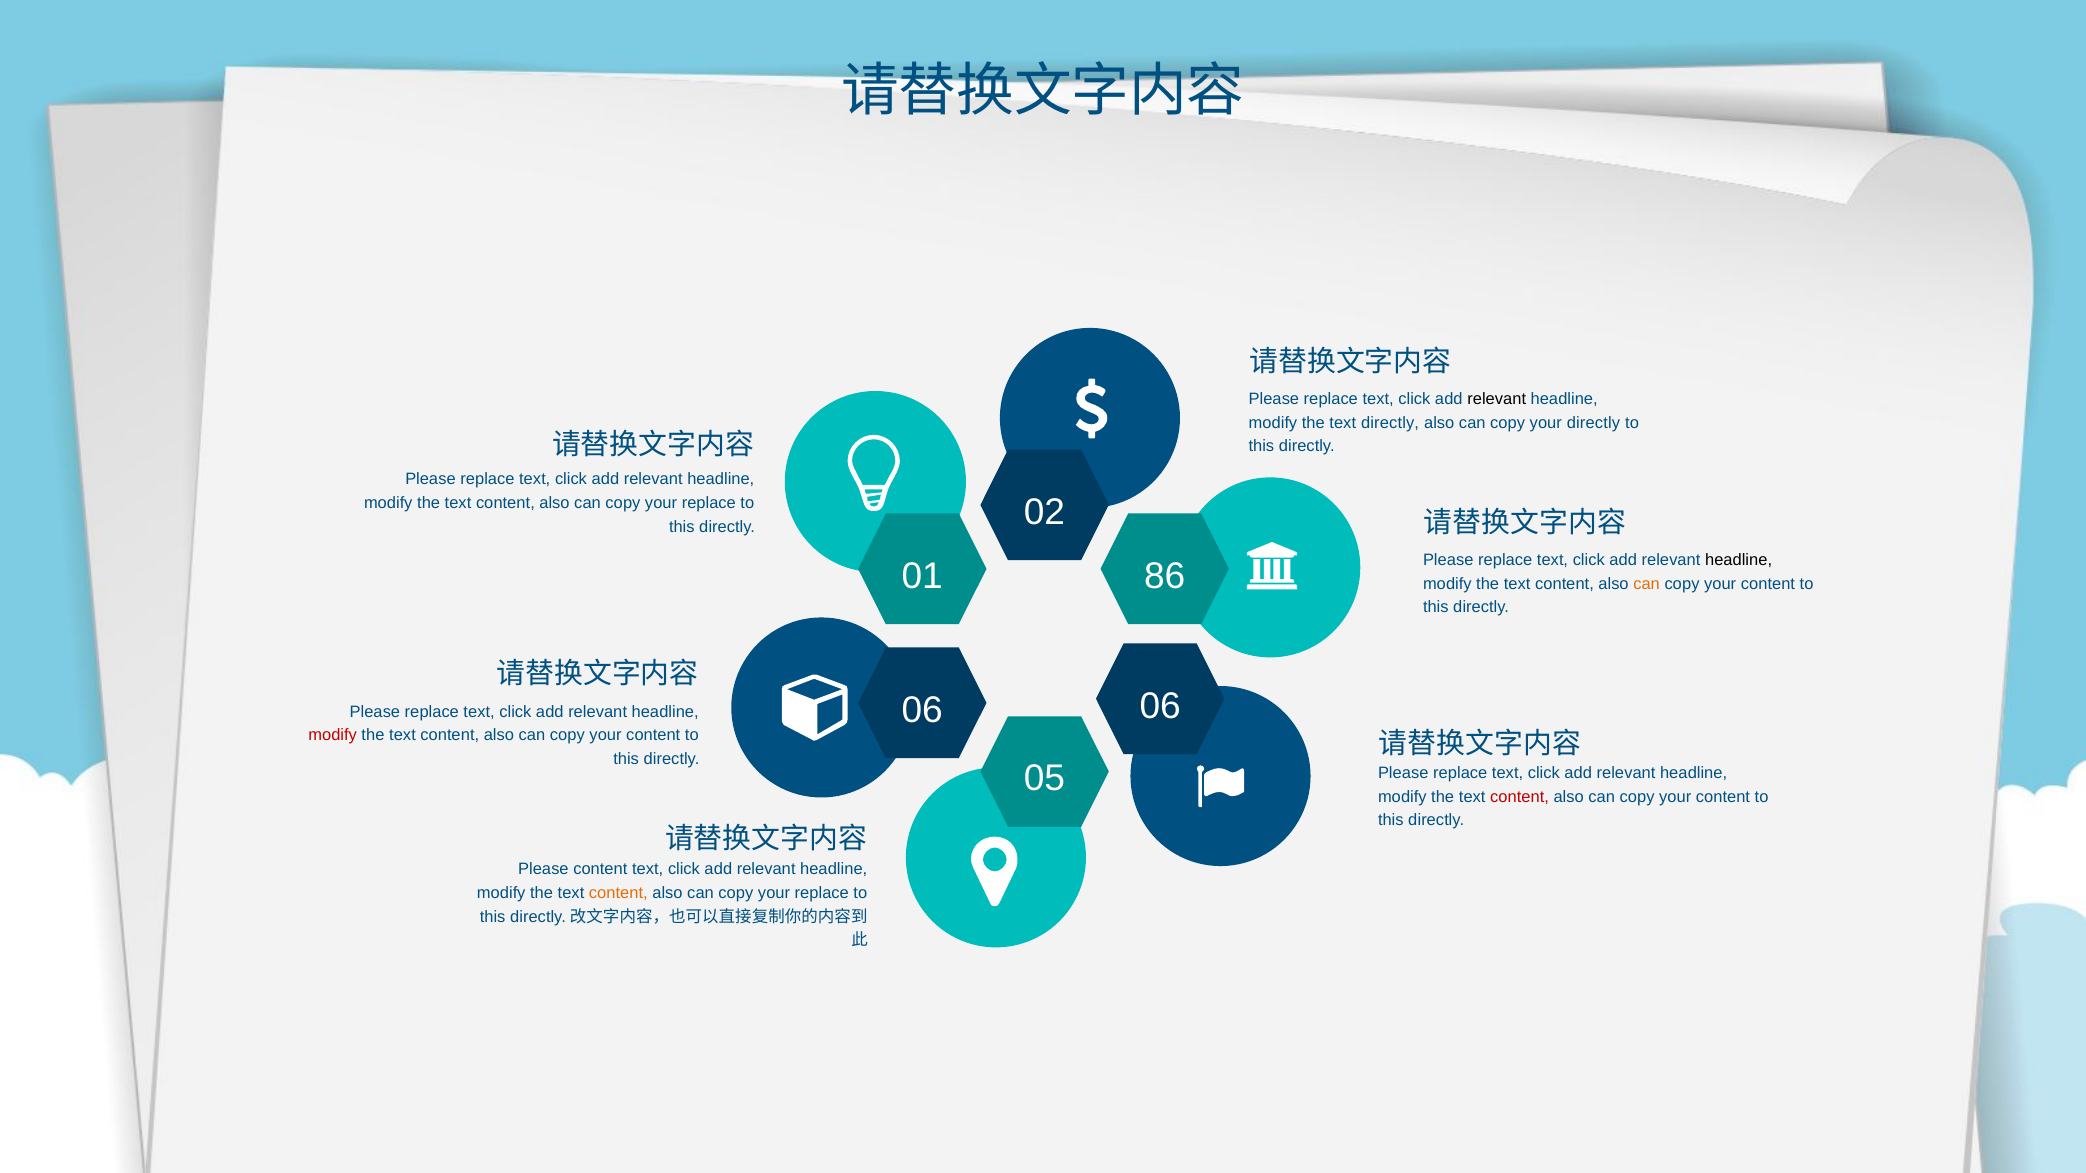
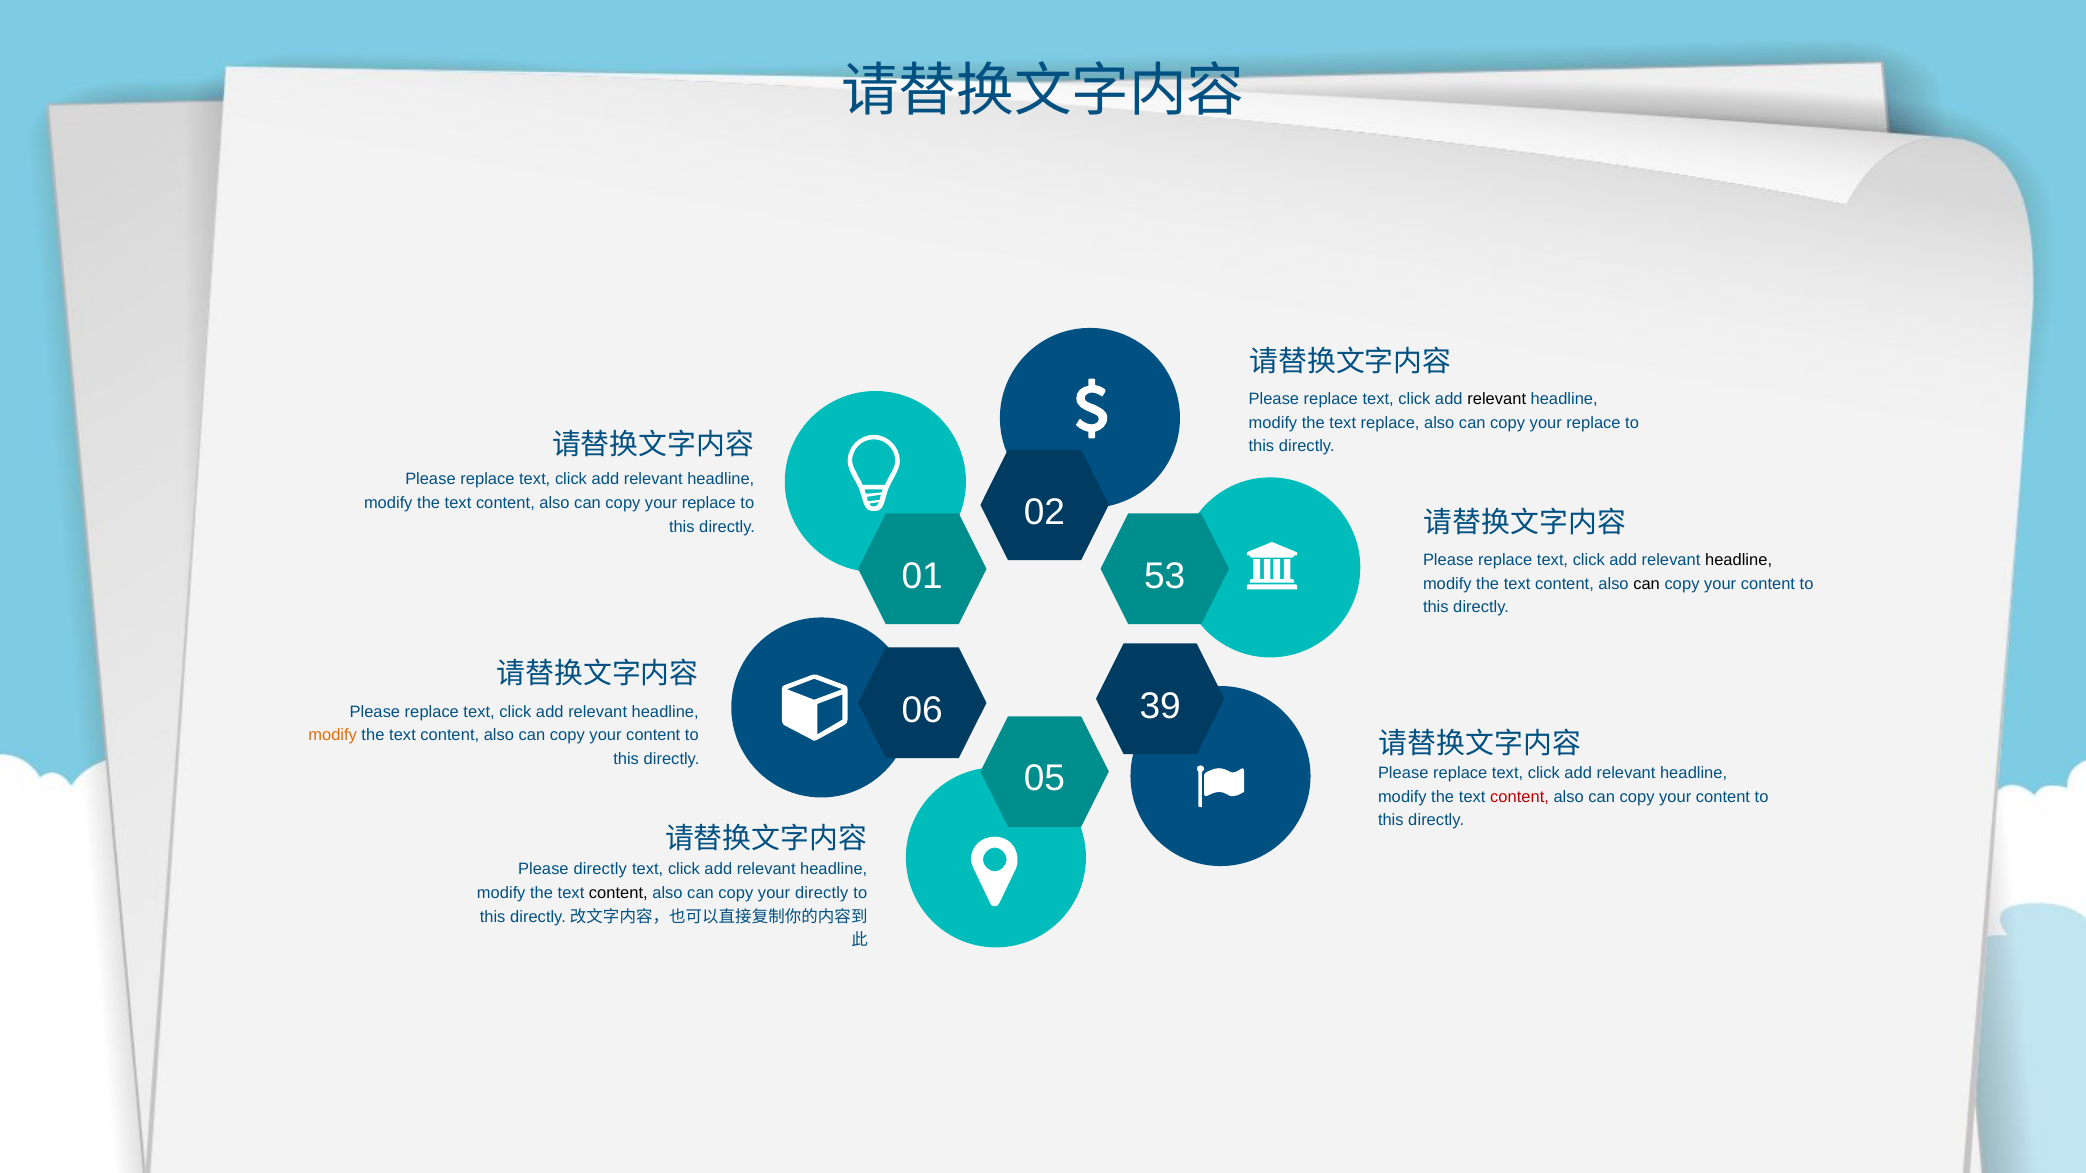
text directly: directly -> replace (1390, 423)
directly: directly -> replace (1594, 423)
86: 86 -> 53 (1165, 576)
can colour: orange -> black (1647, 584)
06 06: 06 -> 39 (1160, 706)
modify colour: red -> orange (333, 735)
Please content: content -> directly (600, 870)
content colour: orange -> black (618, 893)
replace: replace -> directly (822, 893)
